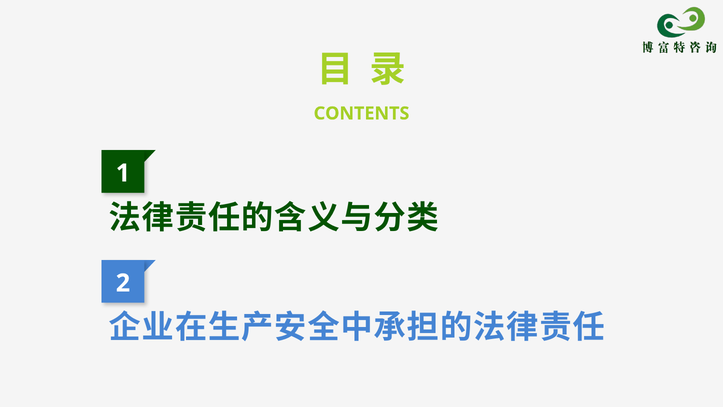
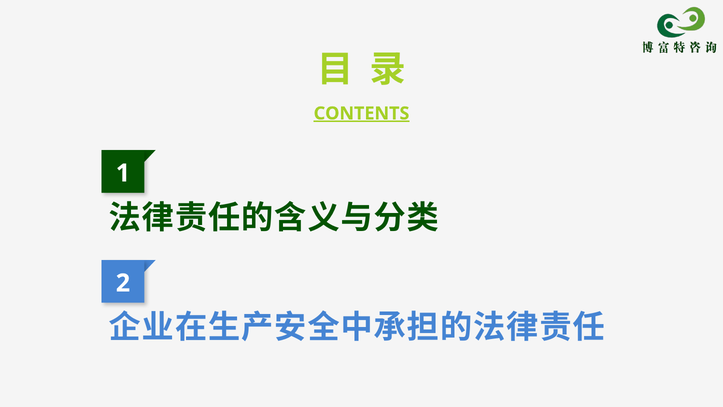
CONTENTS underline: none -> present (362, 113)
